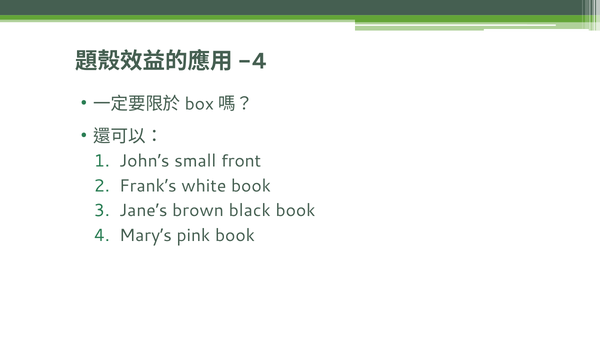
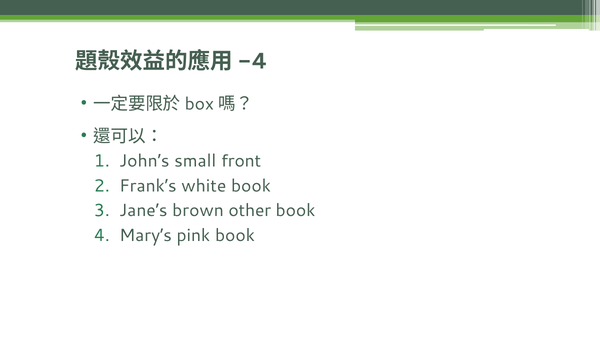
black: black -> other (250, 210)
